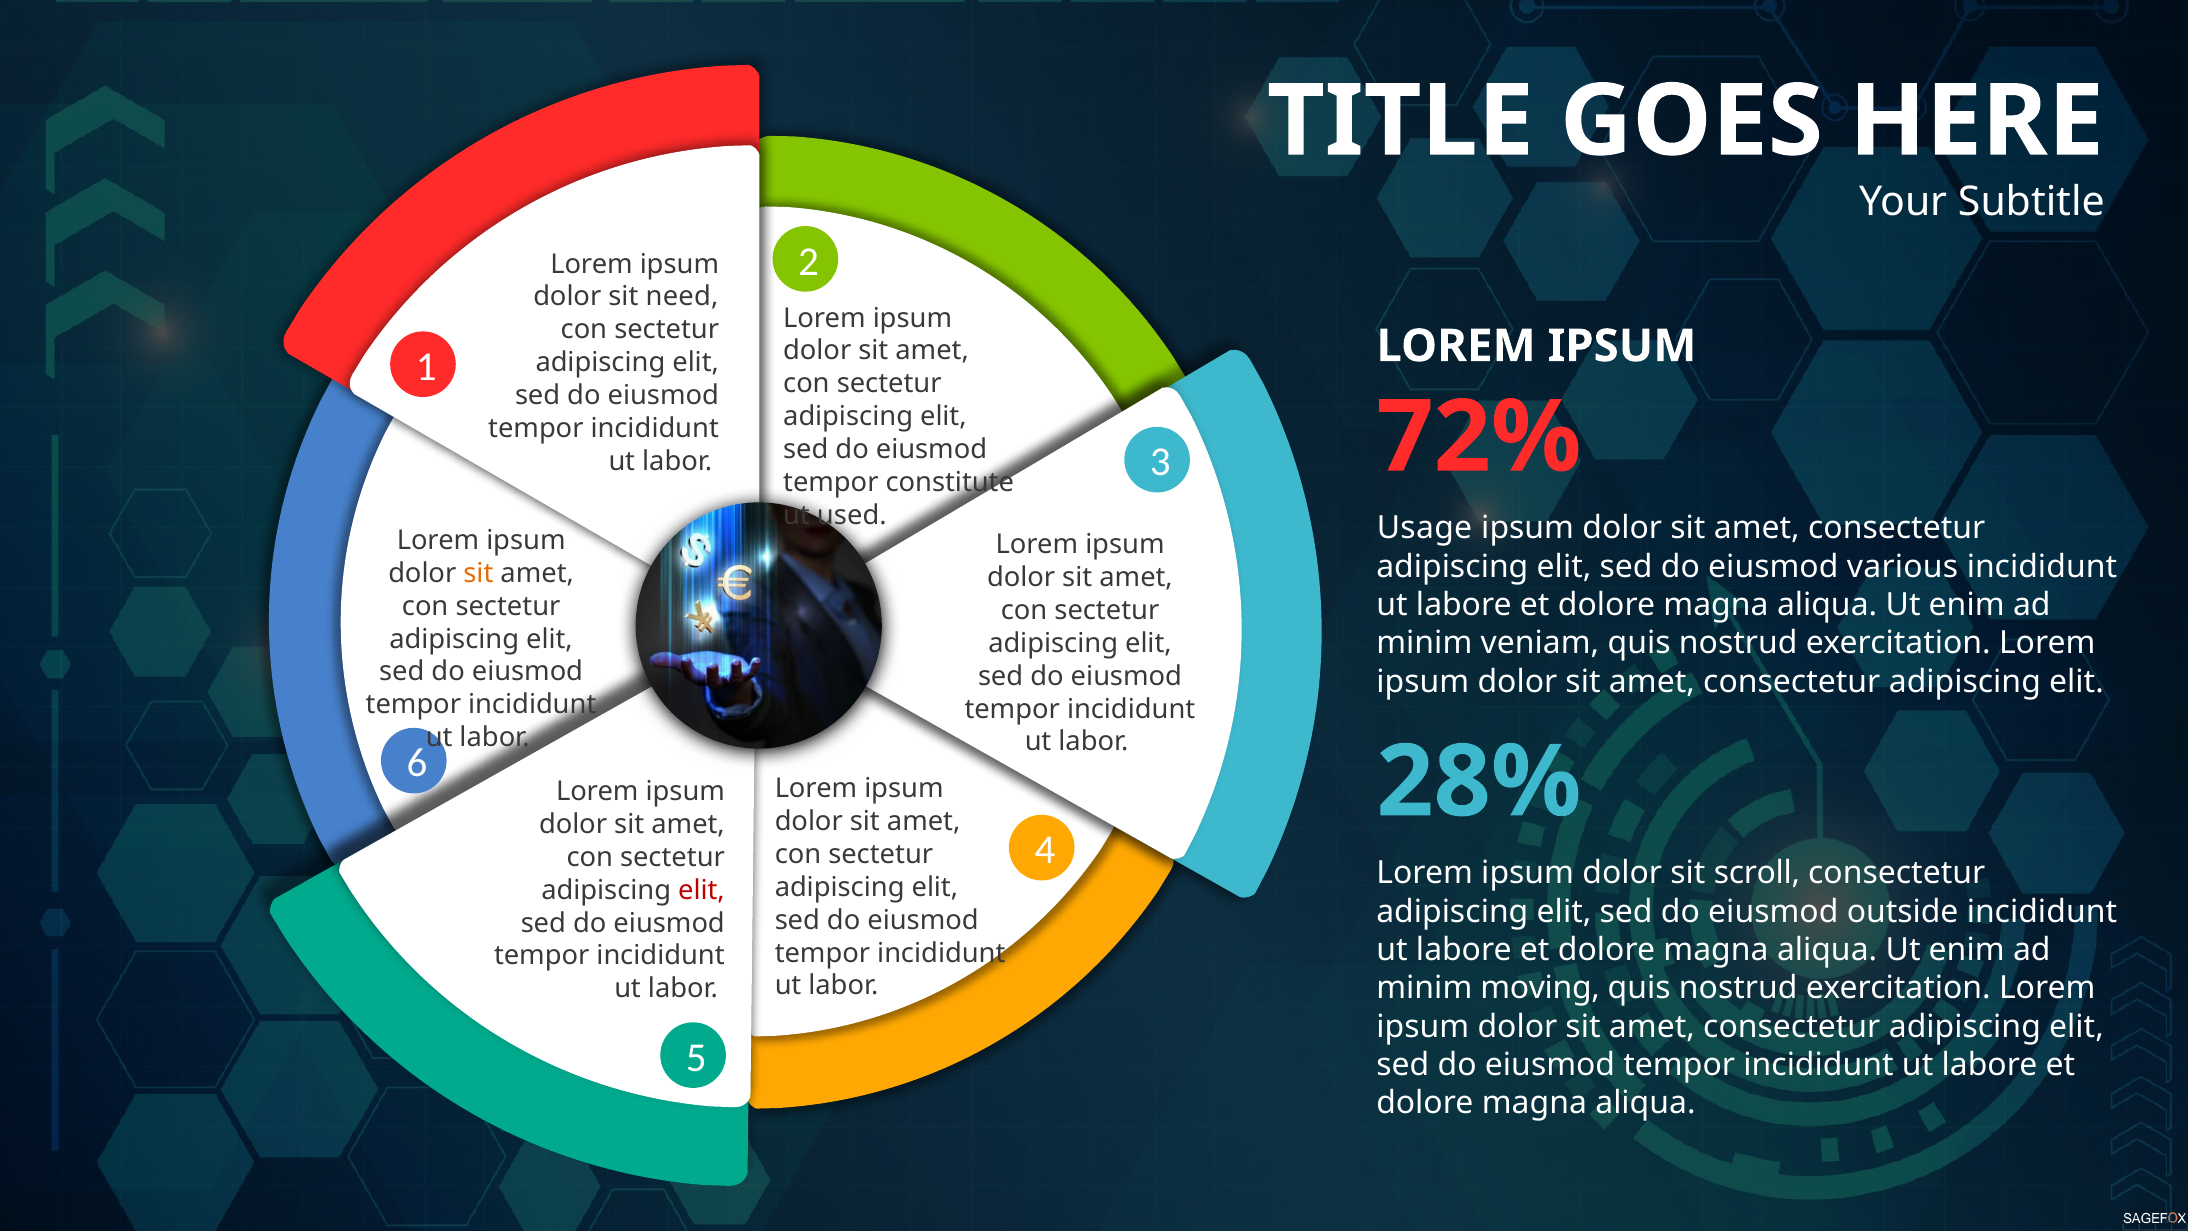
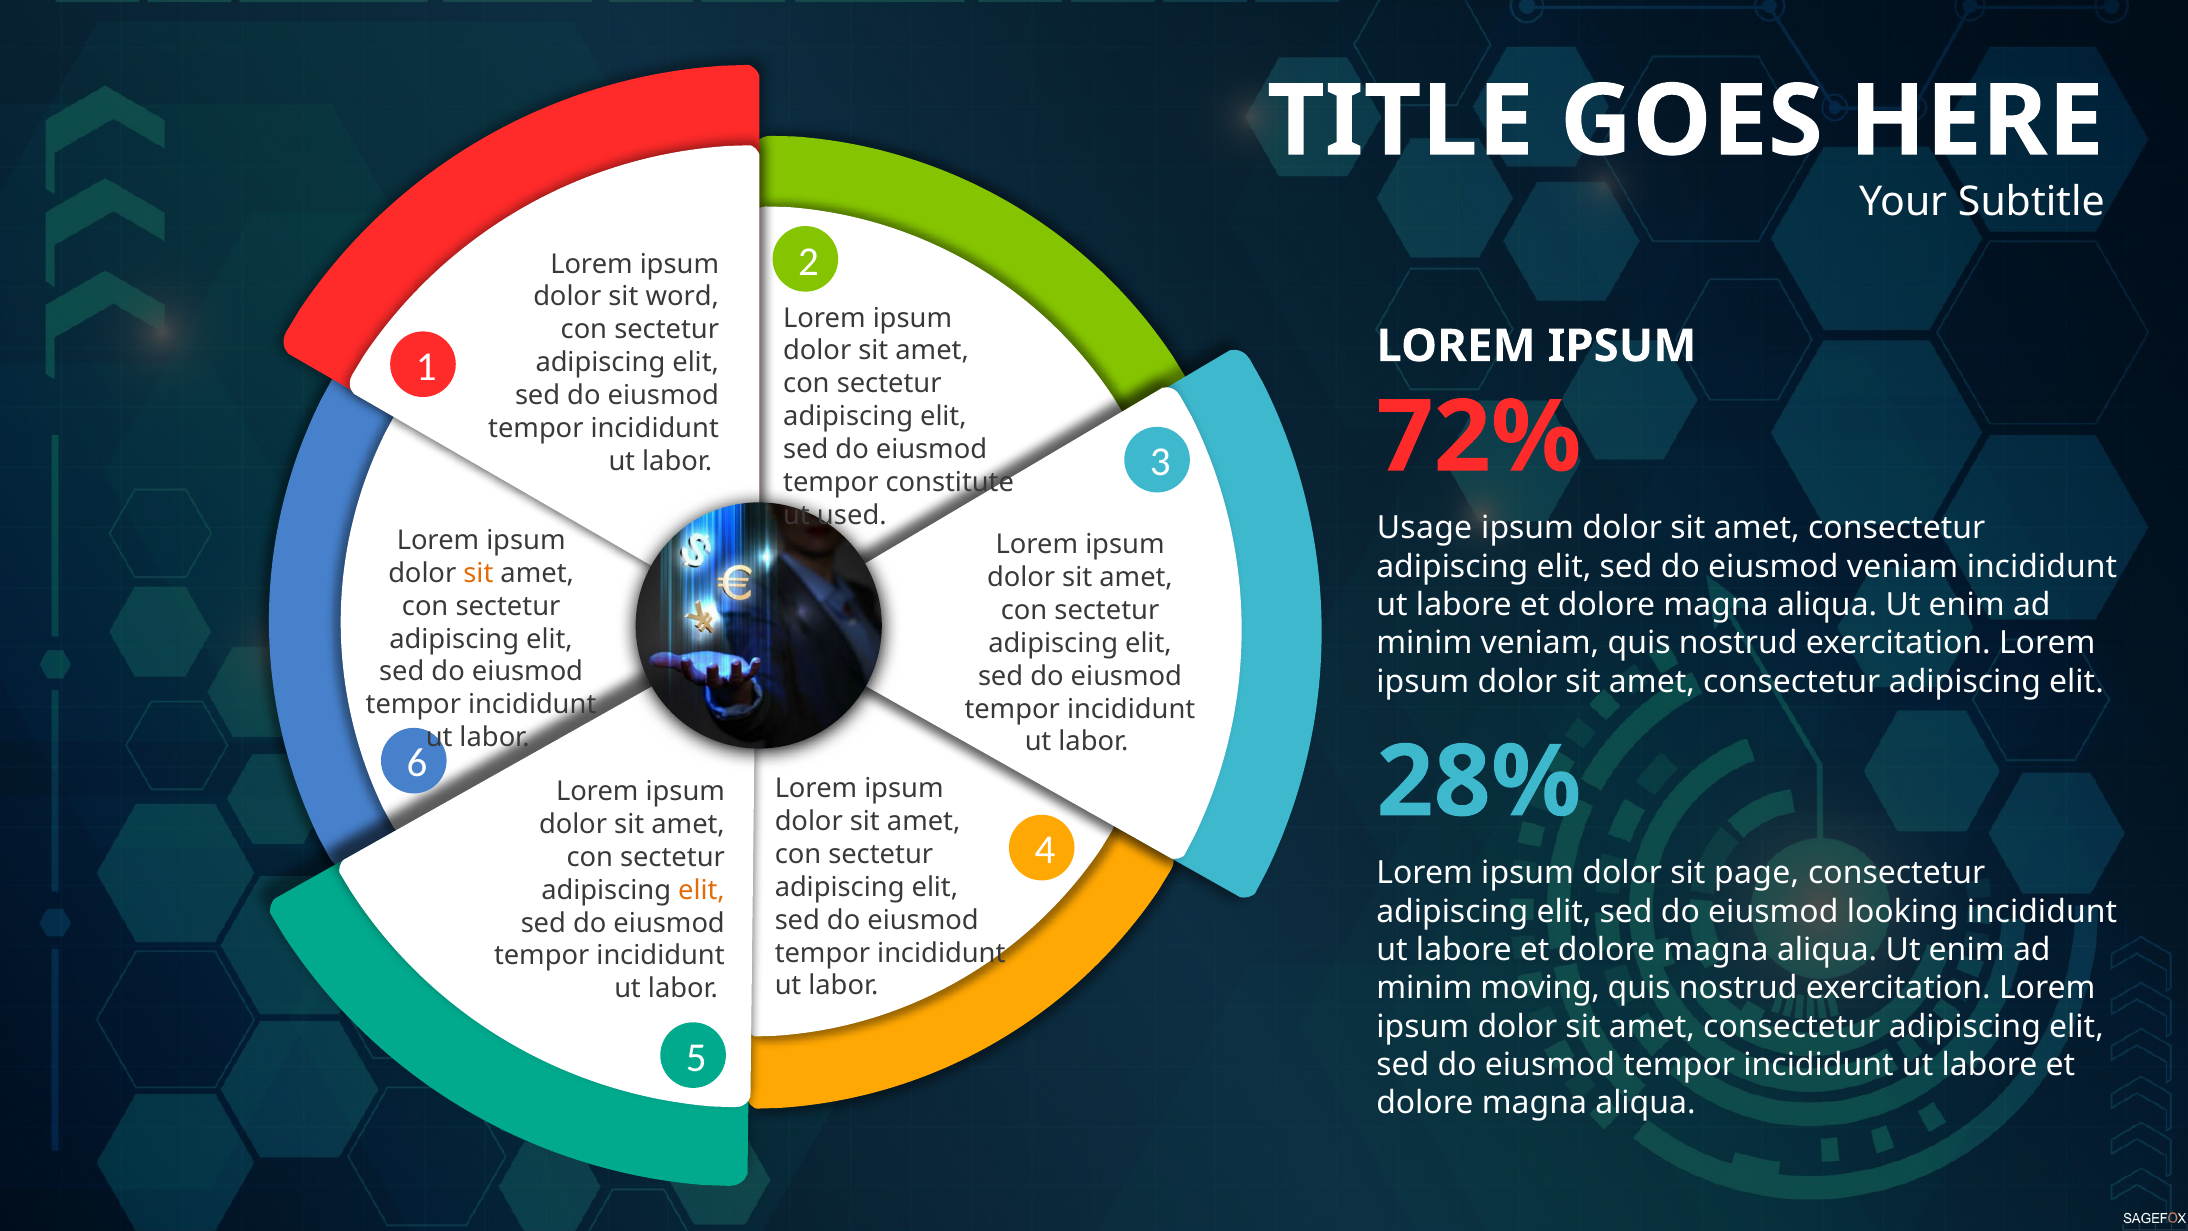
need: need -> word (682, 297)
eiusmod various: various -> veniam (1903, 567)
scroll: scroll -> page (1757, 873)
elit colour: red -> orange (701, 890)
outside: outside -> looking (1903, 911)
